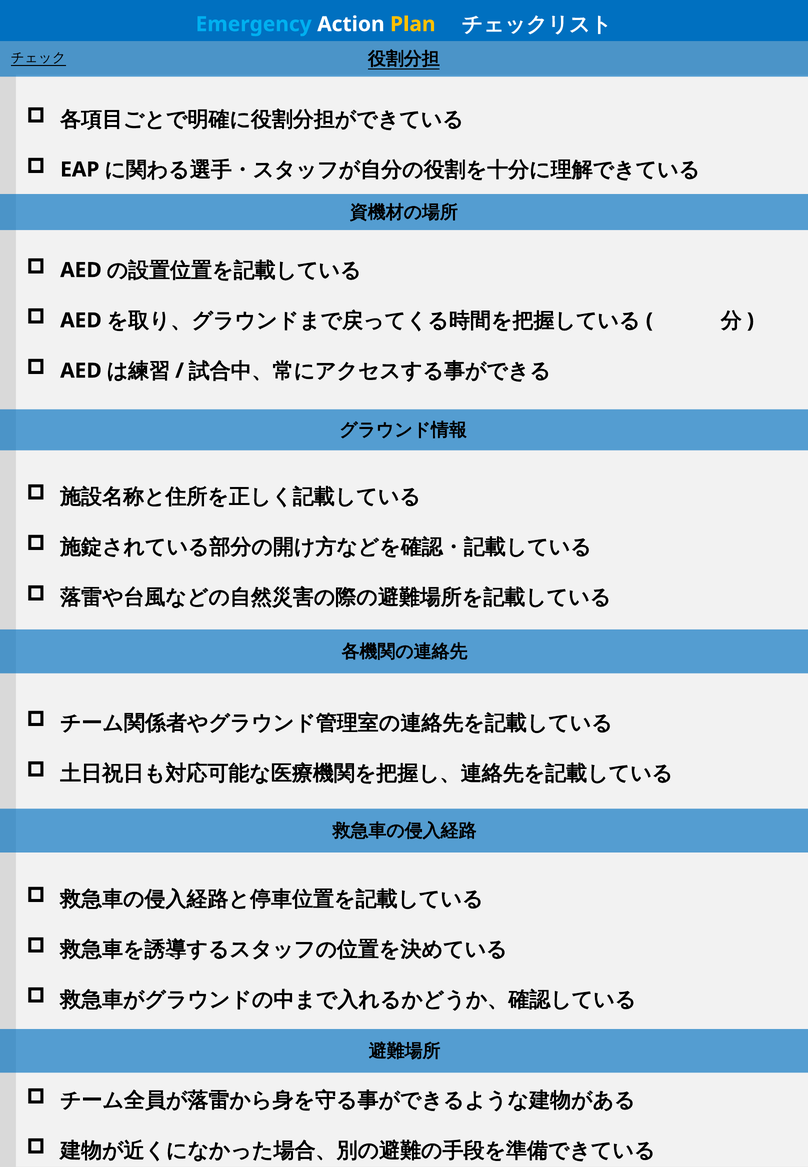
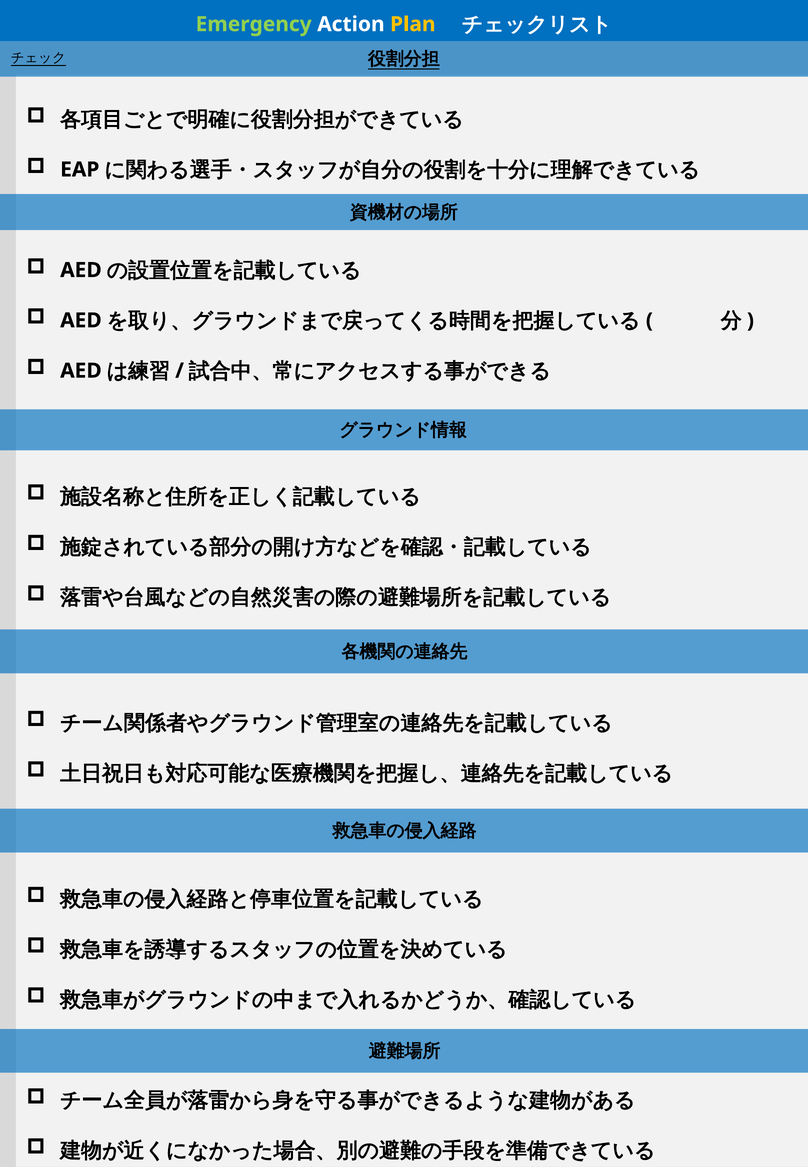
Emergency colour: light blue -> light green (254, 24)
